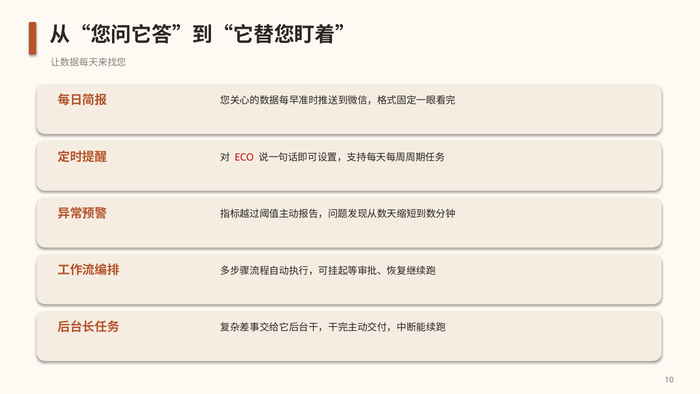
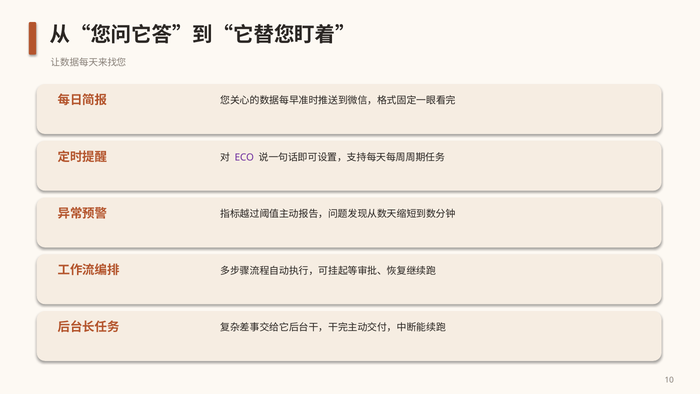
ECO colour: red -> purple (244, 157)
